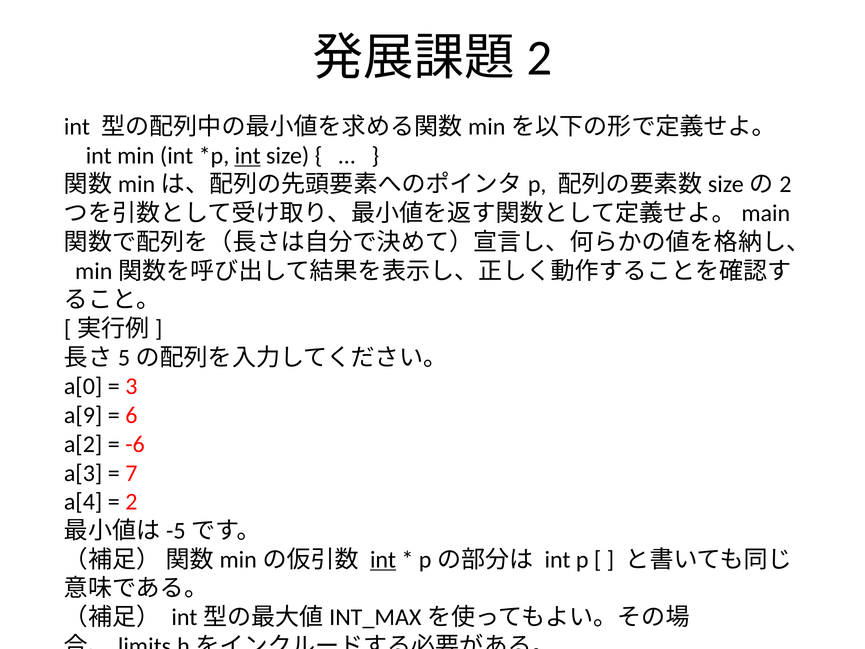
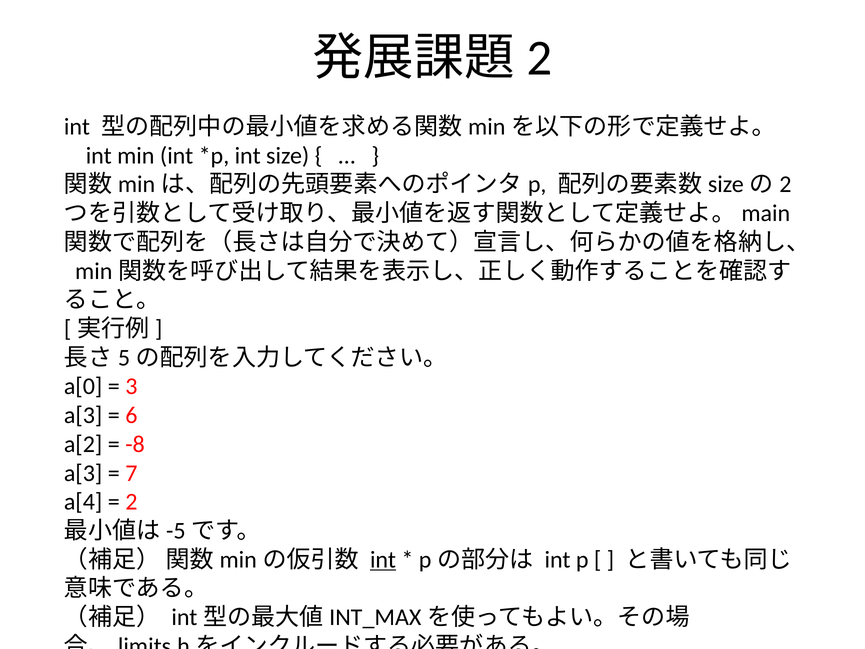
int underline: present -> none (248, 156)
a[9: a[9 -> a[3 (83, 415)
-6: -6 -> -8 (135, 444)
